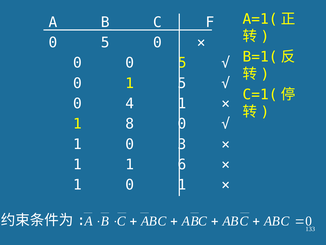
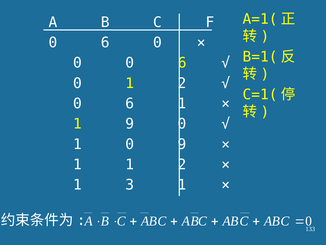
5: 5 -> 6 (105, 43)
0 0 5: 5 -> 6 (182, 63)
0 1 5: 5 -> 2 (182, 83)
4: 4 -> 6 (130, 103)
1 8: 8 -> 9 (130, 124)
0 3: 3 -> 9 (182, 144)
1 1 6: 6 -> 2 (182, 164)
0: 0 -> 3 (130, 185)
